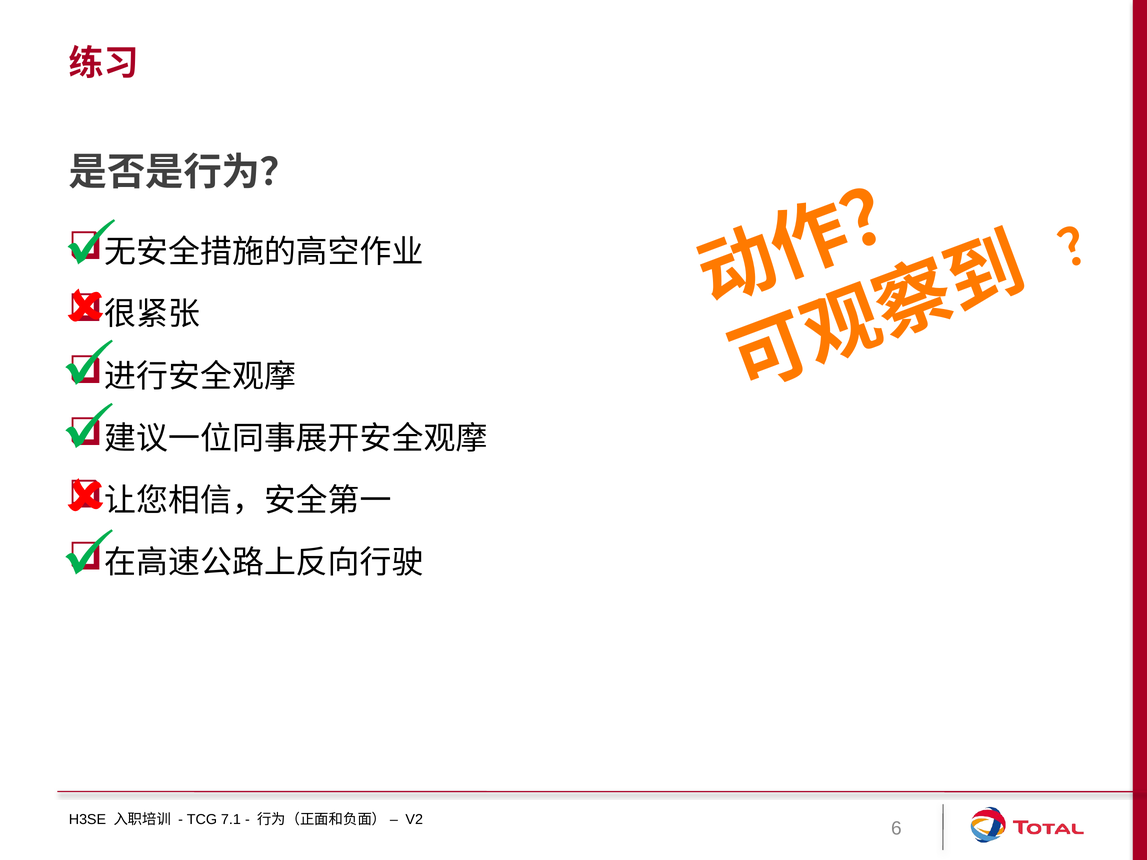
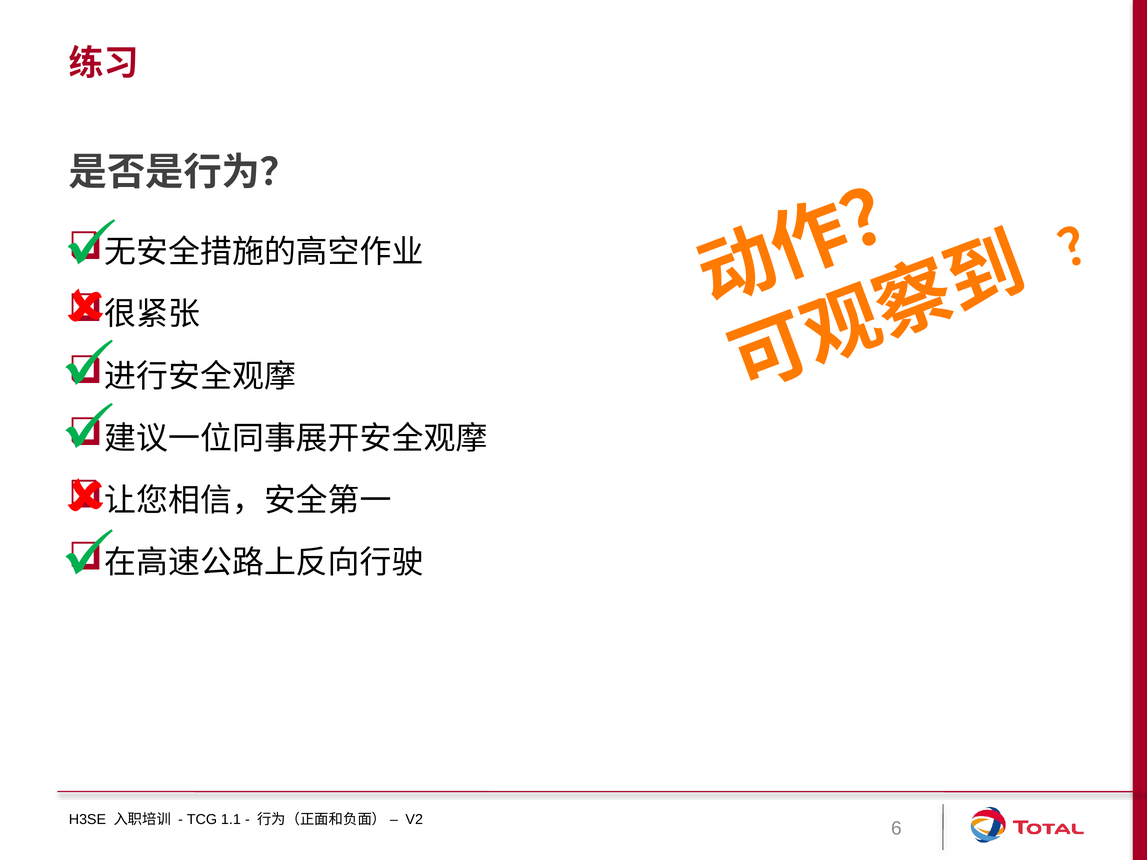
7.1: 7.1 -> 1.1 (231, 820)
